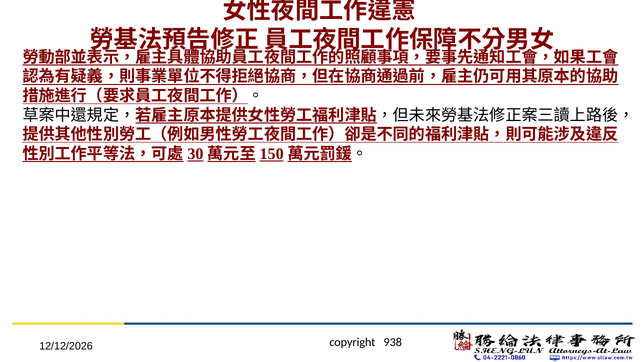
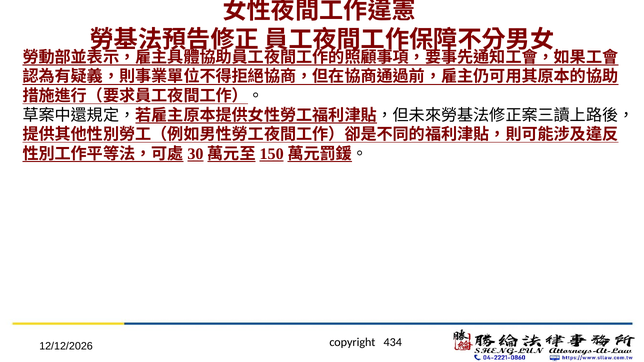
938: 938 -> 434 (393, 343)
